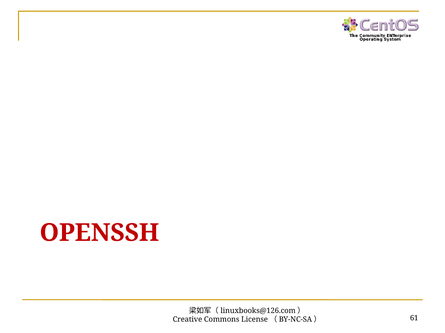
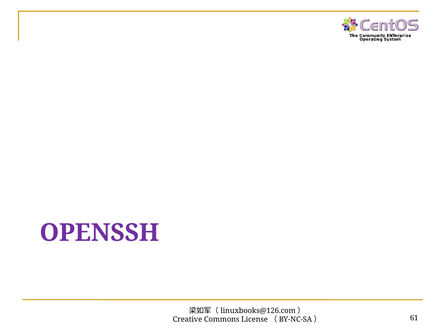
OPENSSH colour: red -> purple (99, 233)
